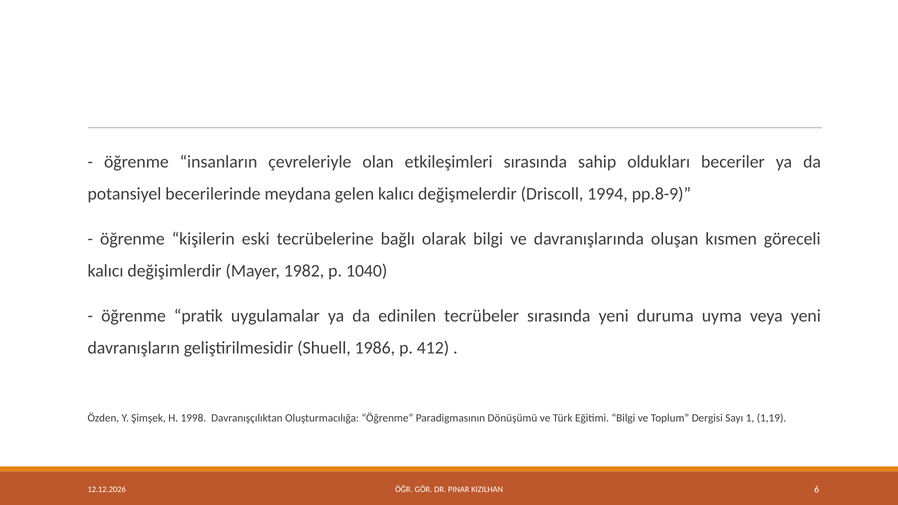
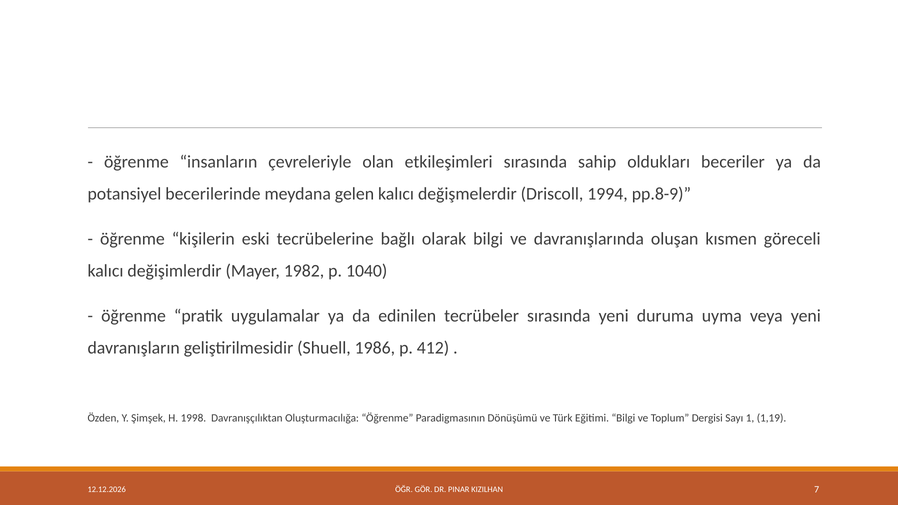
6: 6 -> 7 (817, 490)
